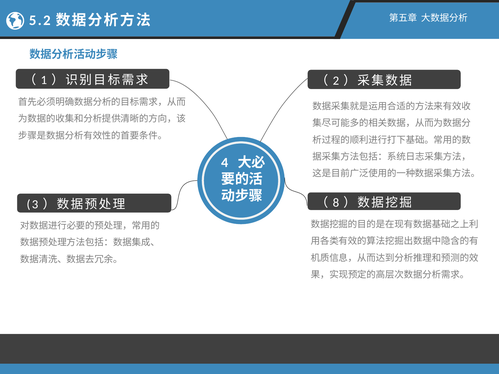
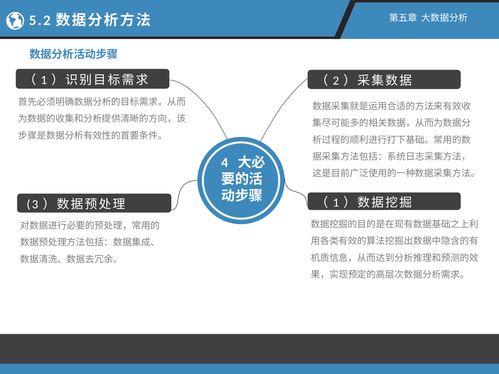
8: 8 -> 1 (336, 203)
